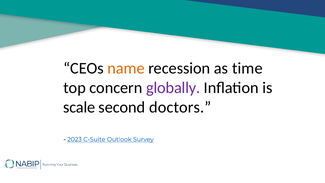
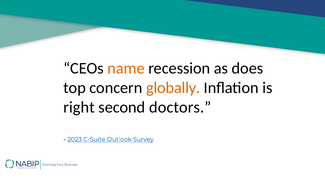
time: time -> does (247, 68)
globally colour: purple -> orange (173, 88)
scale: scale -> right (79, 107)
